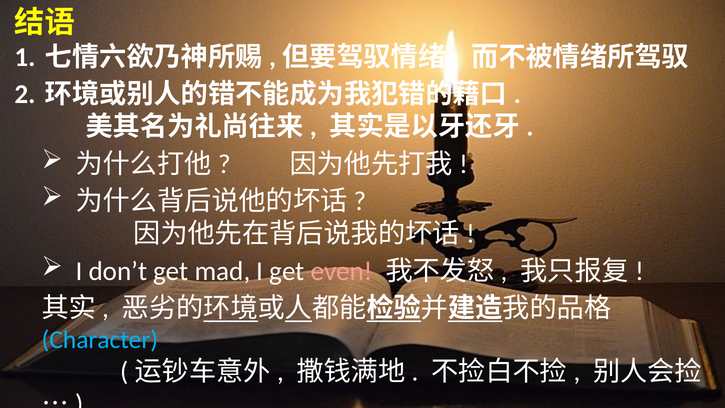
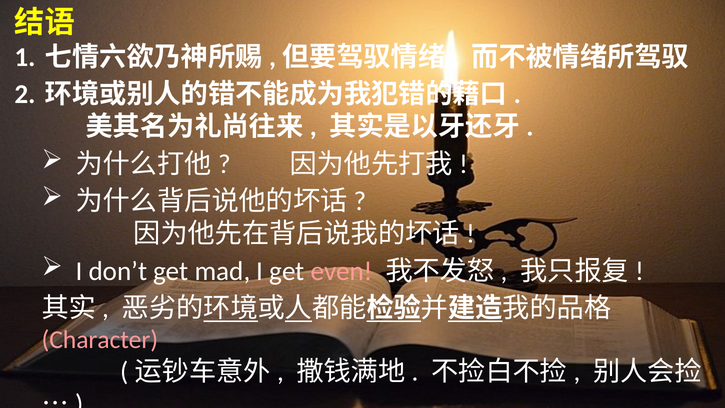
Character colour: light blue -> pink (100, 340)
